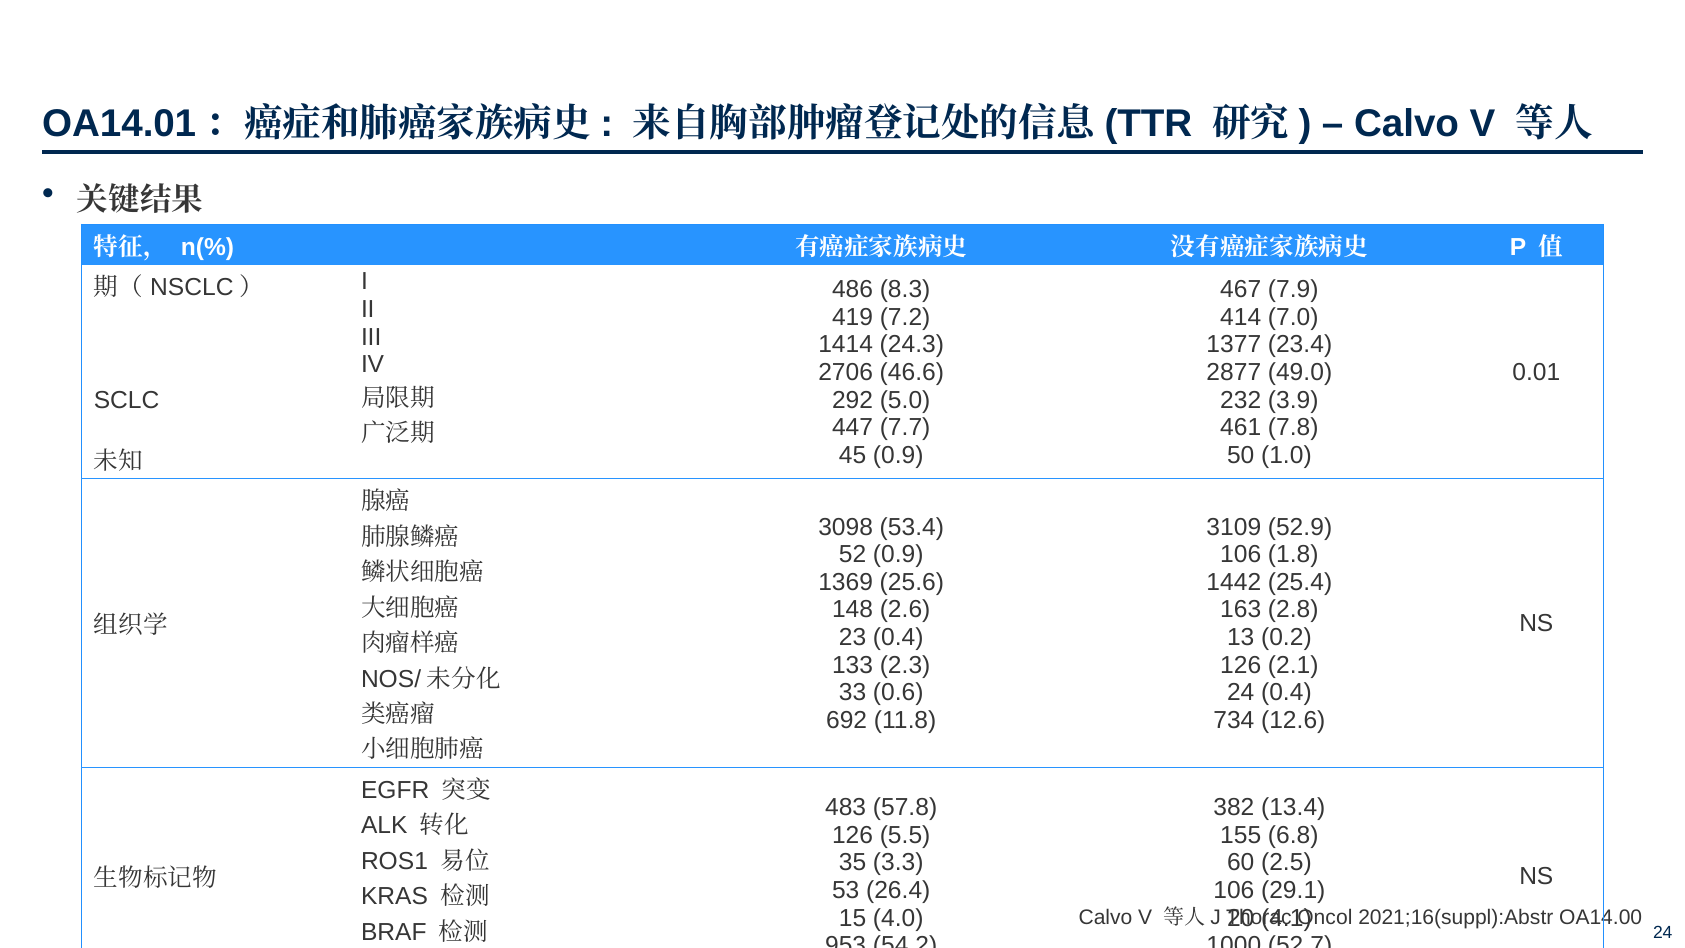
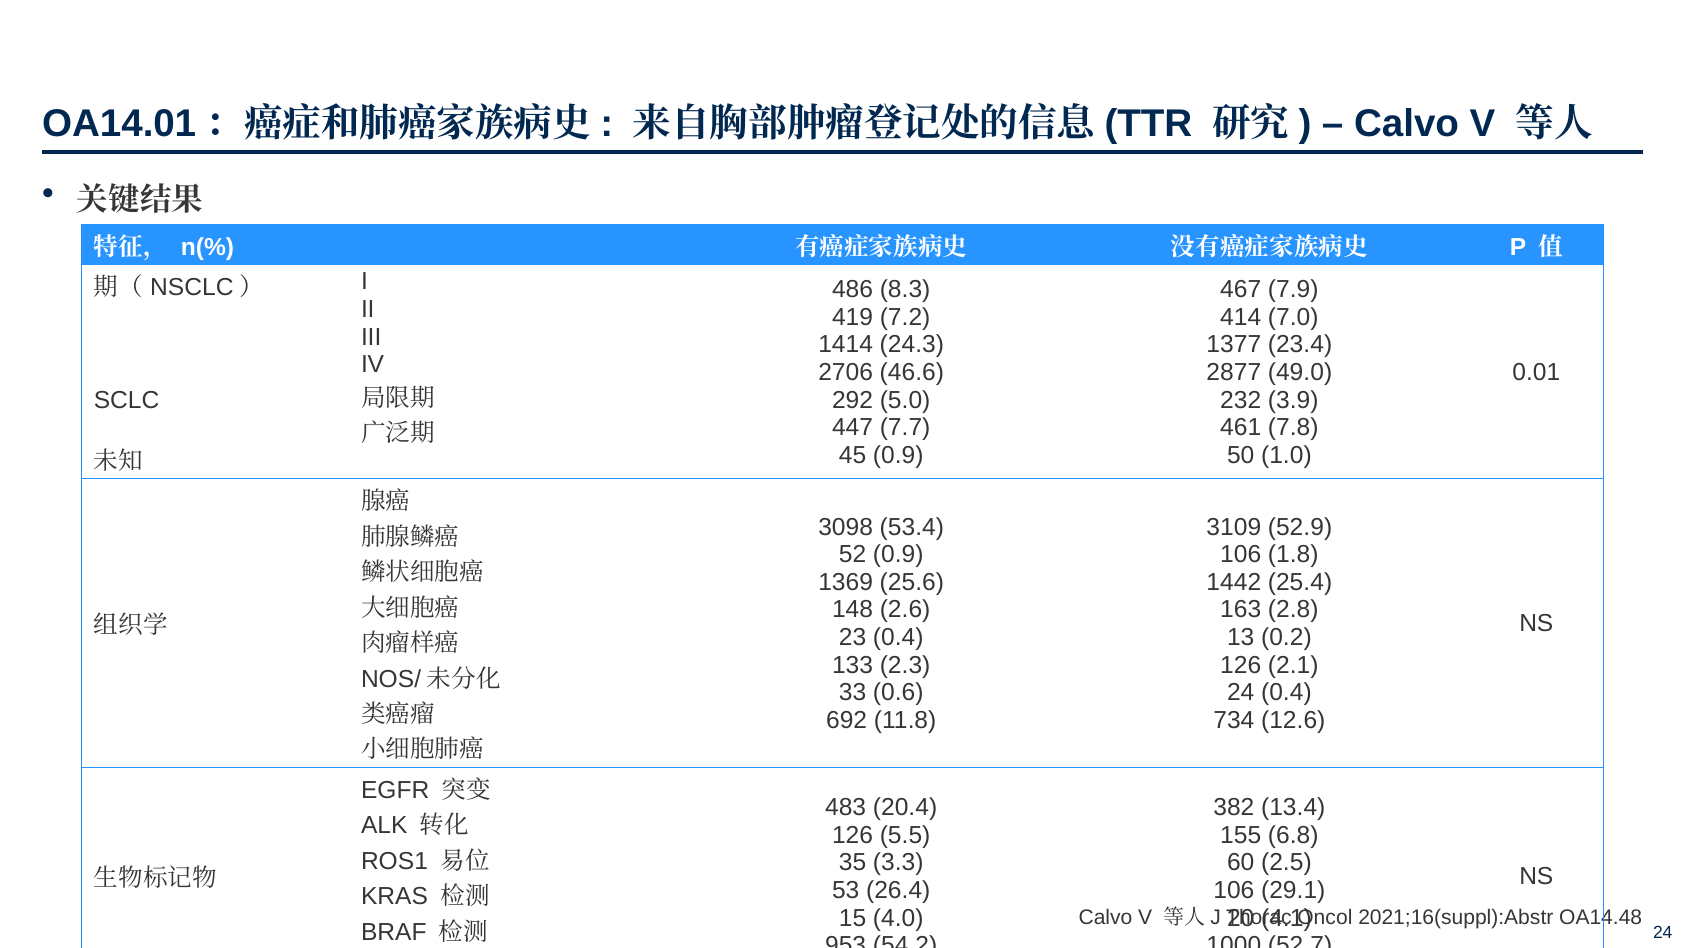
57.8: 57.8 -> 20.4 (905, 807)
OA14.00: OA14.00 -> OA14.48 (1601, 918)
